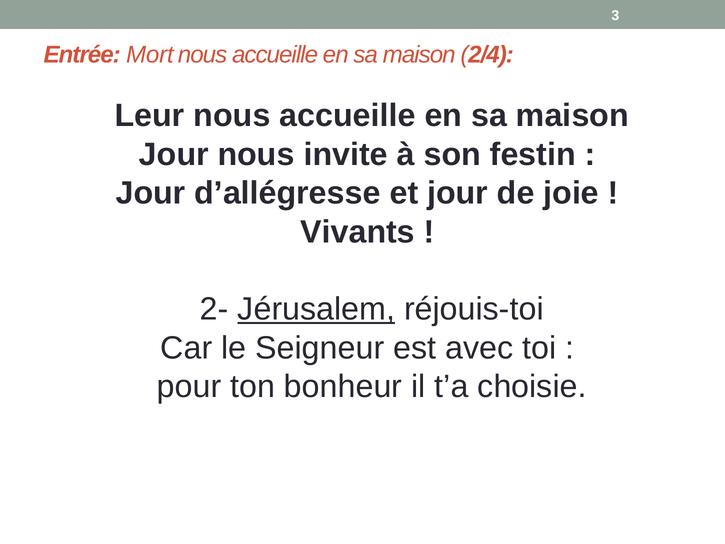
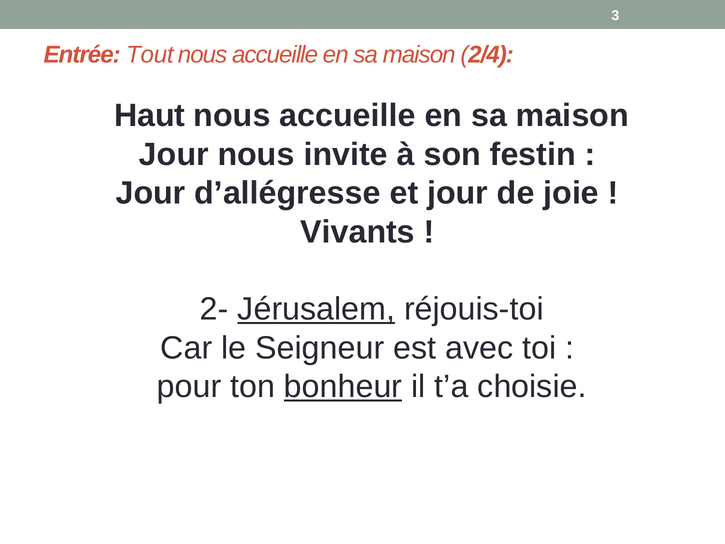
Mort: Mort -> Tout (150, 55)
Leur: Leur -> Haut (150, 116)
bonheur underline: none -> present (343, 387)
